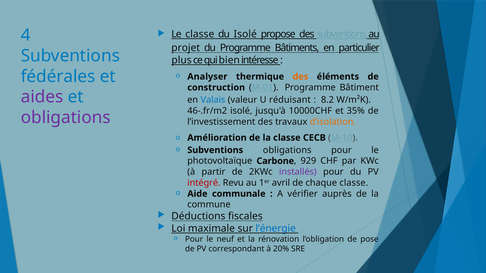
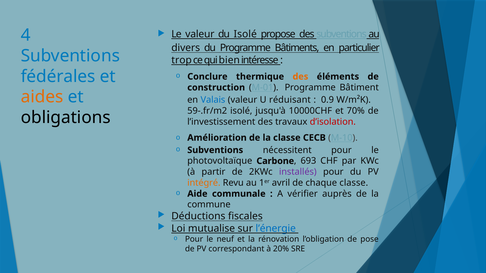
Le classe: classe -> valeur (200, 34)
projet: projet -> divers (186, 48)
plus: plus -> trop (182, 60)
Analyser: Analyser -> Conclure (207, 77)
aides colour: purple -> orange (42, 97)
8.2: 8.2 -> 0.9 (327, 100)
46-.fr/m2: 46-.fr/m2 -> 59-.fr/m2 (207, 111)
35%: 35% -> 70% (356, 111)
obligations colour: purple -> black (66, 118)
d’isolation colour: orange -> red (333, 122)
Subventions obligations: obligations -> nécessitent (287, 150)
929: 929 -> 693 (308, 161)
intégré colour: red -> orange (204, 183)
maximale: maximale -> mutualise (212, 229)
